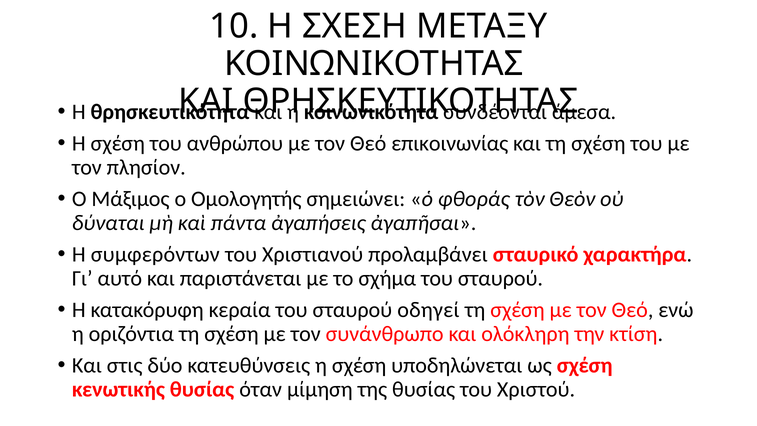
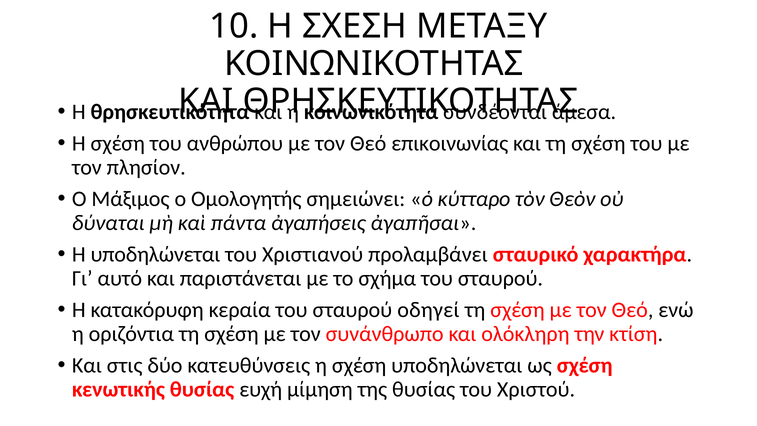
φθοράς: φθοράς -> κύτταρο (474, 199)
Η συμφερόντων: συμφερόντων -> υποδηλώνεται (155, 254)
όταν: όταν -> ευχή (261, 389)
